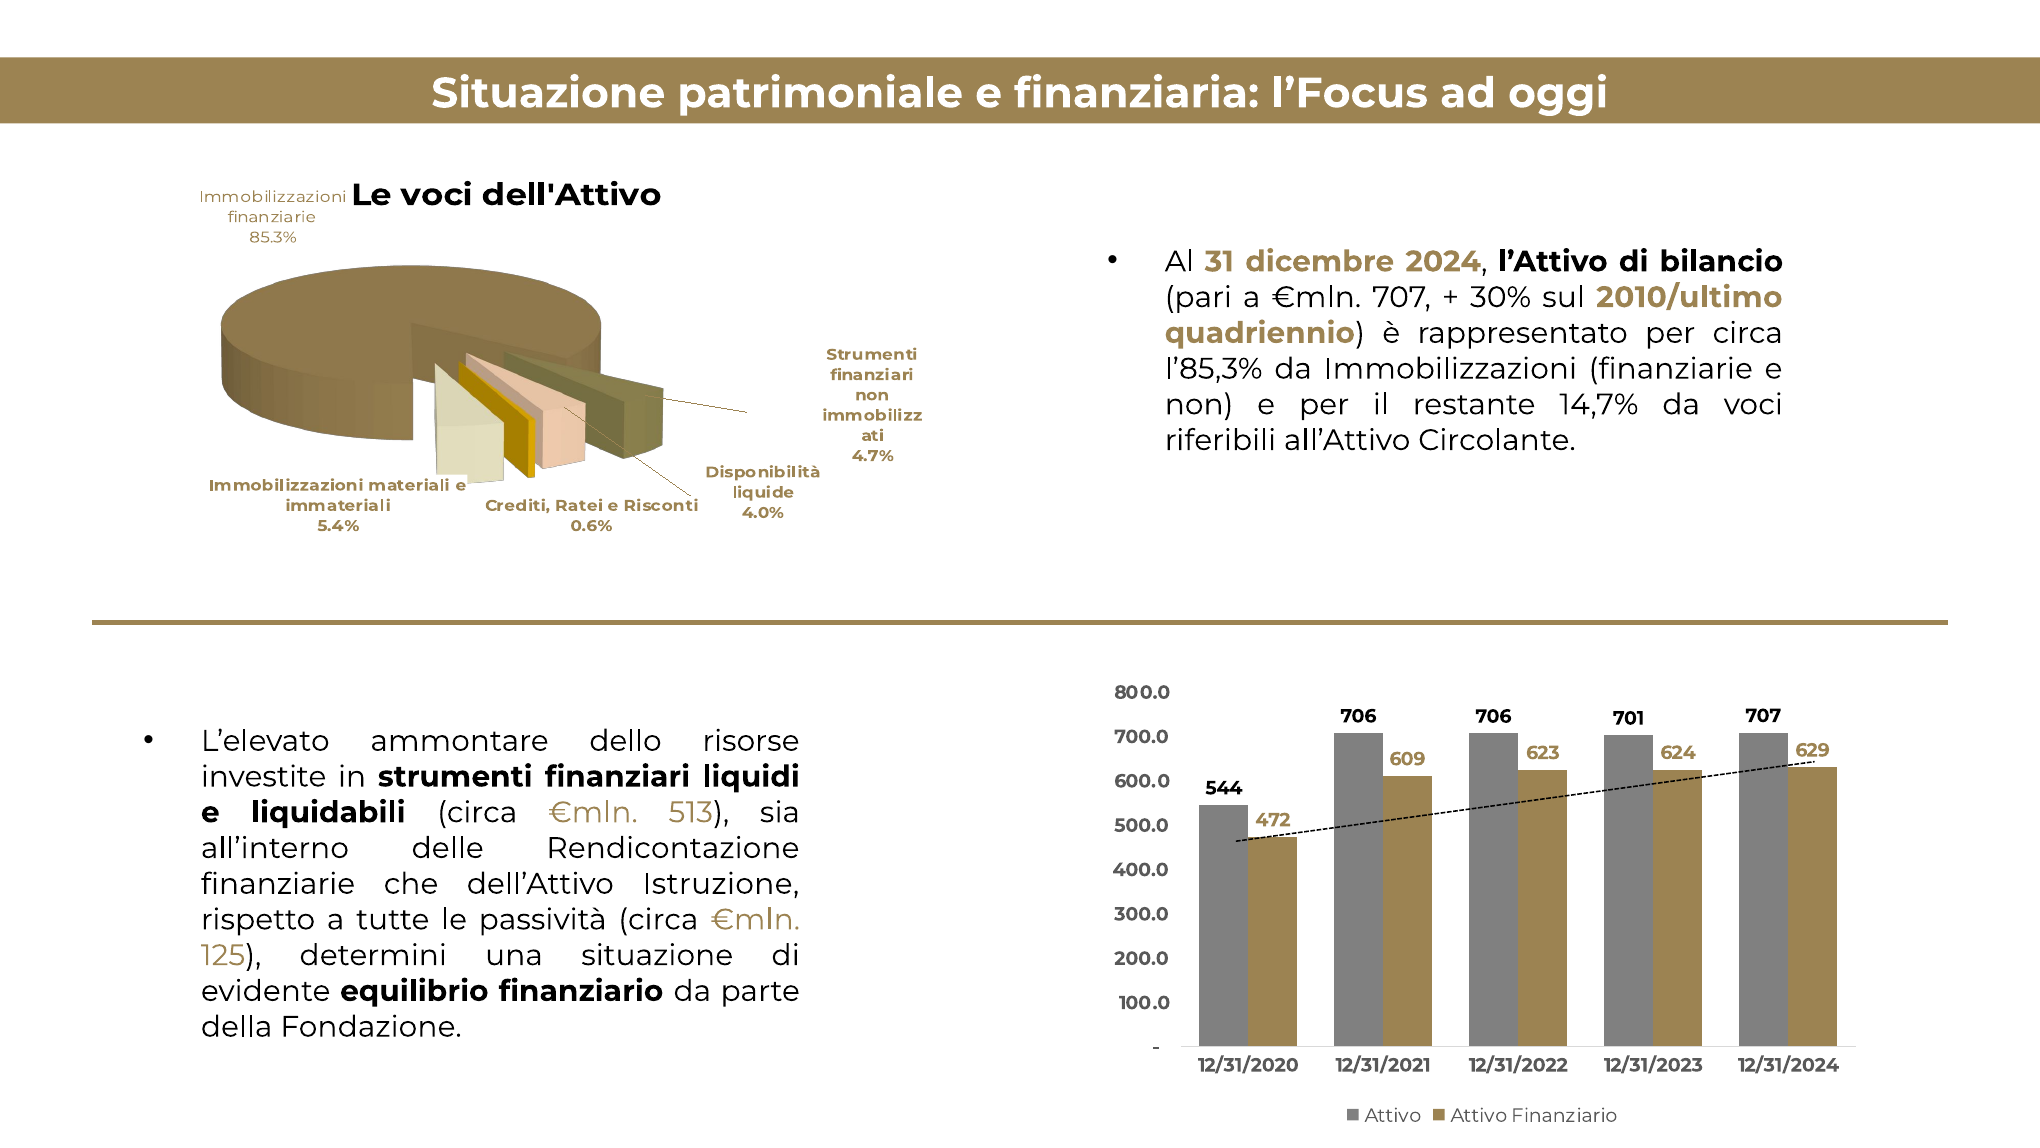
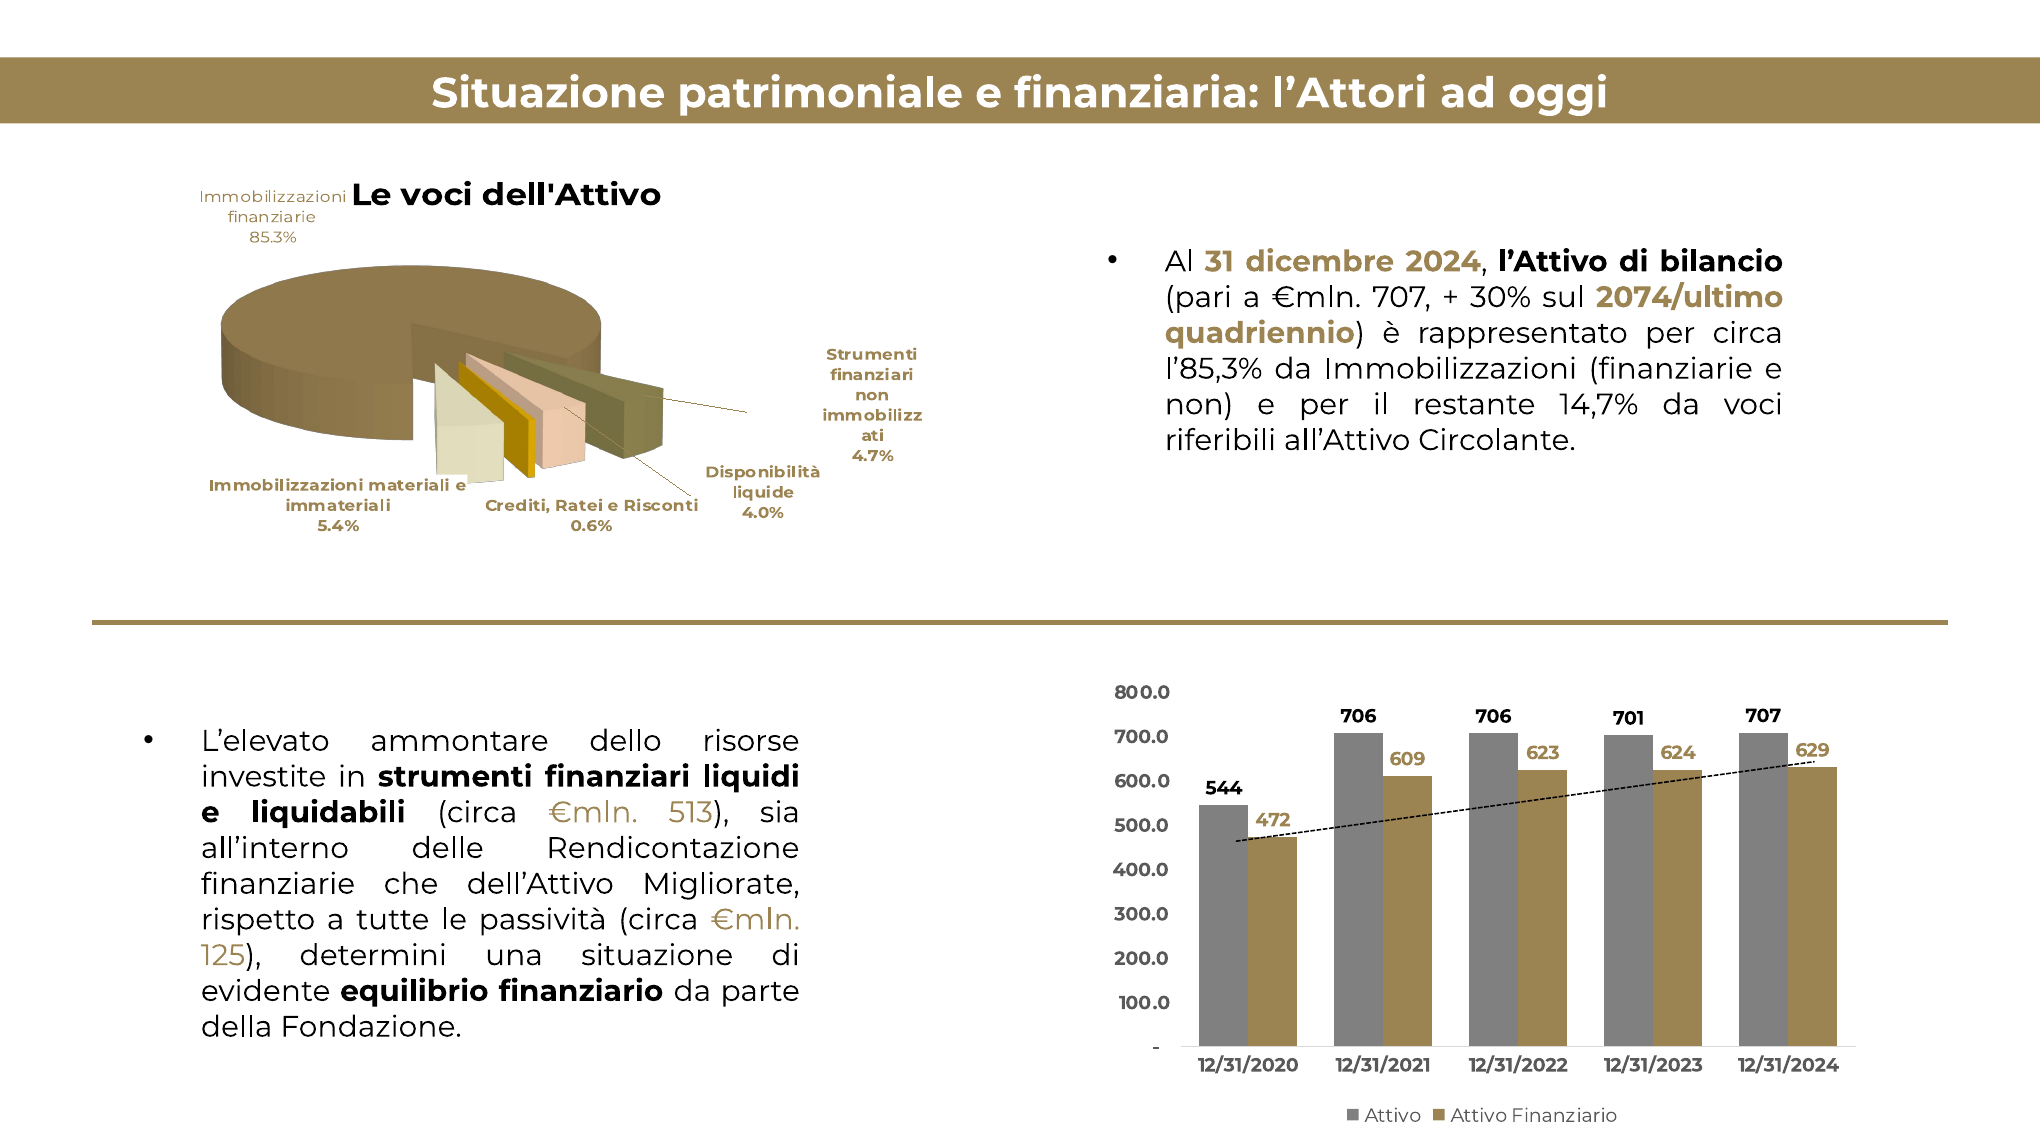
l’Focus: l’Focus -> l’Attori (1349, 93)
2010/ultimo: 2010/ultimo -> 2074/ultimo (1690, 297)
Istruzione: Istruzione -> Migliorate (721, 884)
